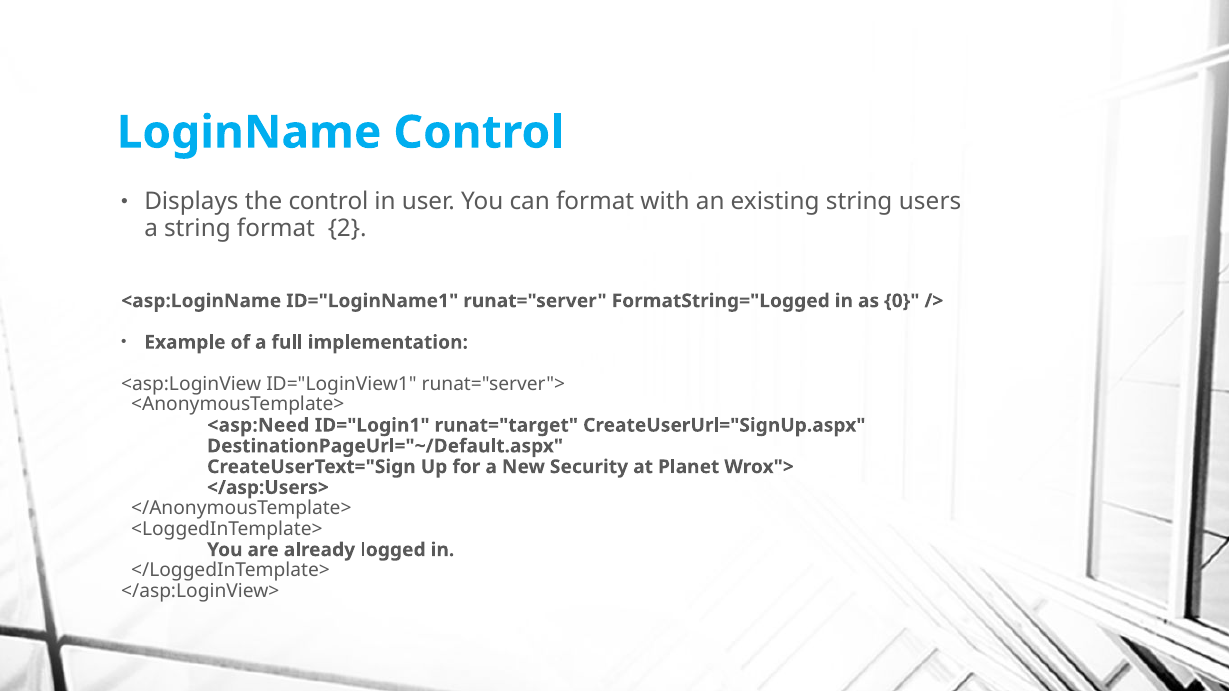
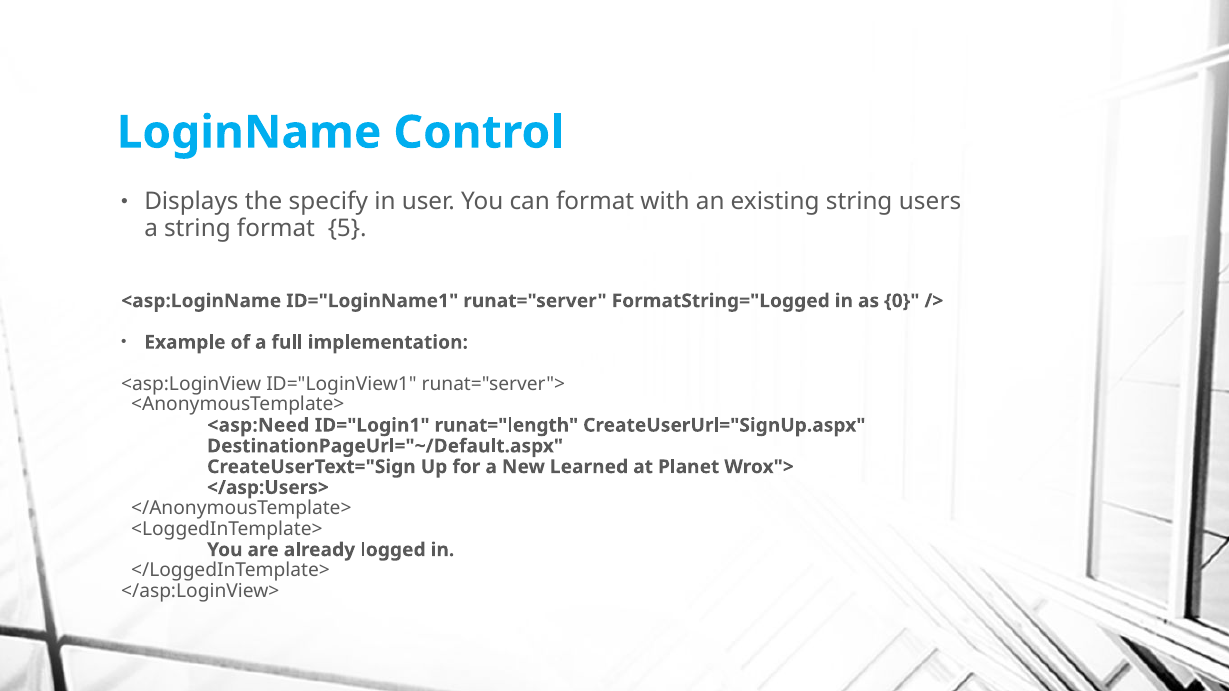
the control: control -> specify (328, 202)
2: 2 -> 5 (347, 228)
runat="target: runat="target -> runat="length (506, 426)
Security: Security -> Learned (589, 467)
